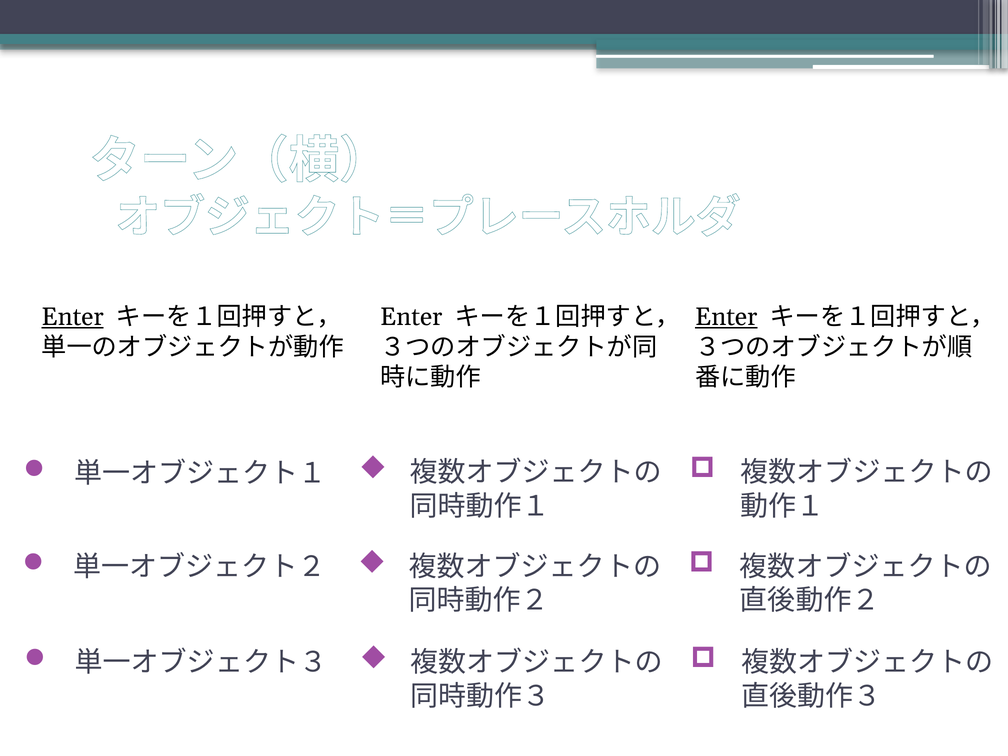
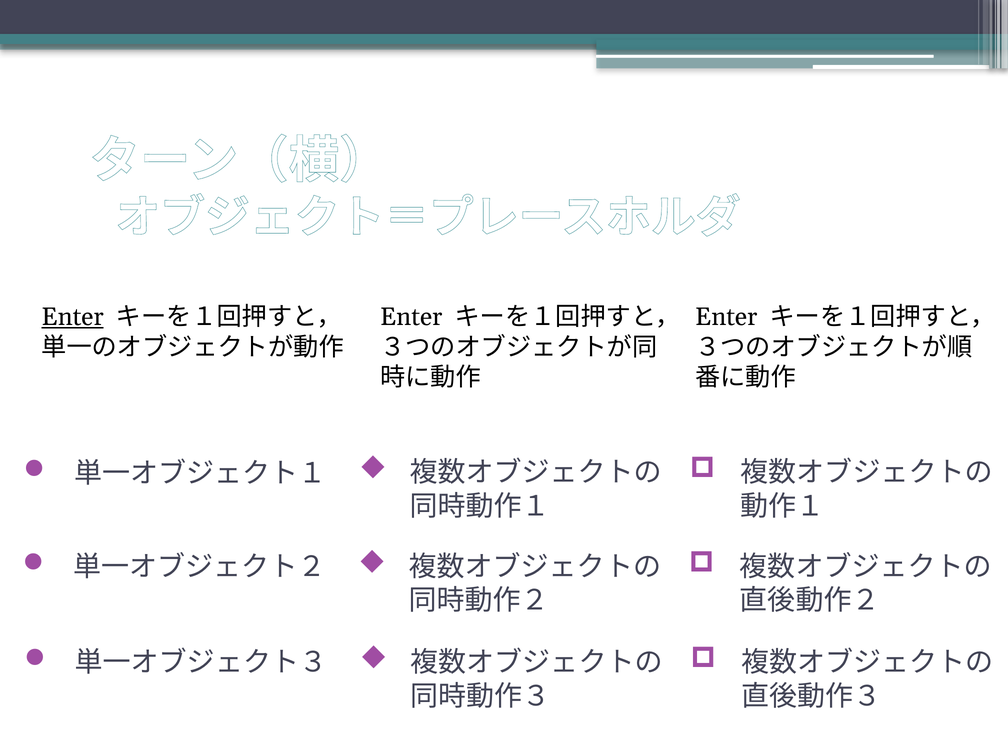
Enter underline: present -> none (726, 317)
